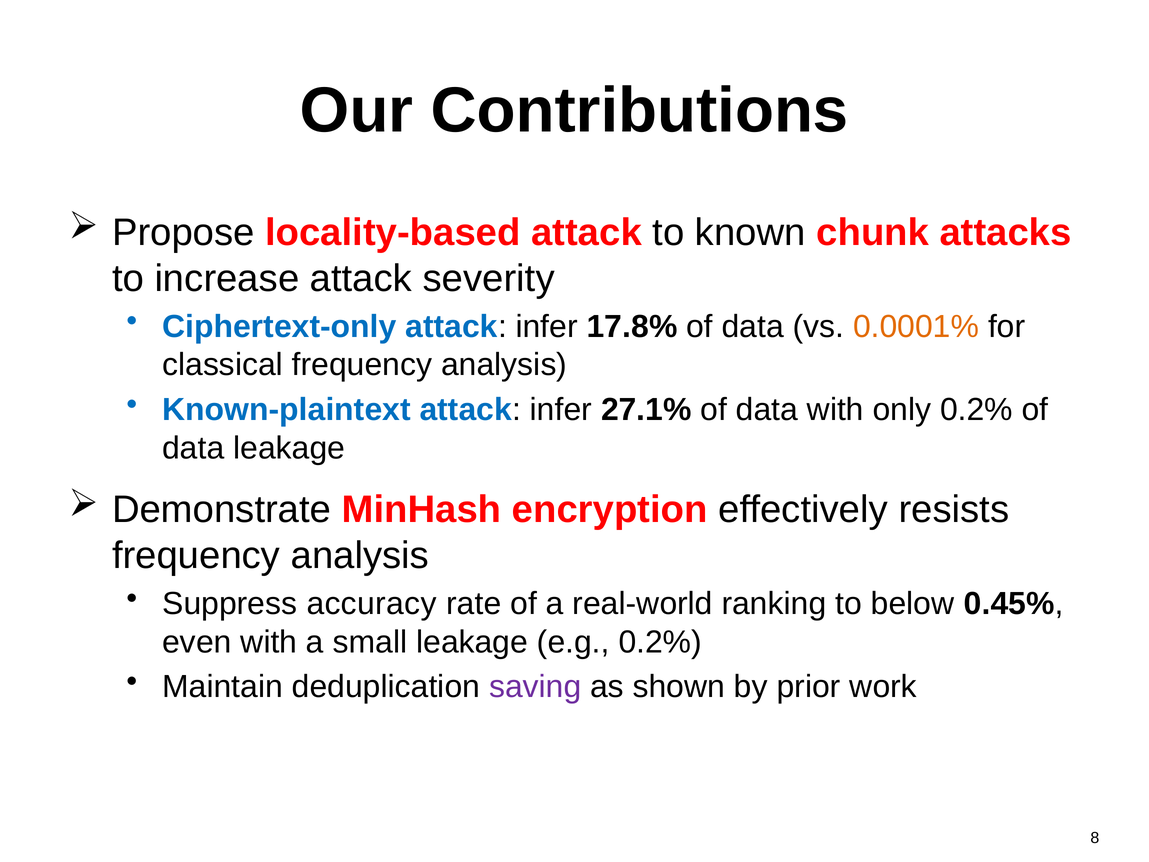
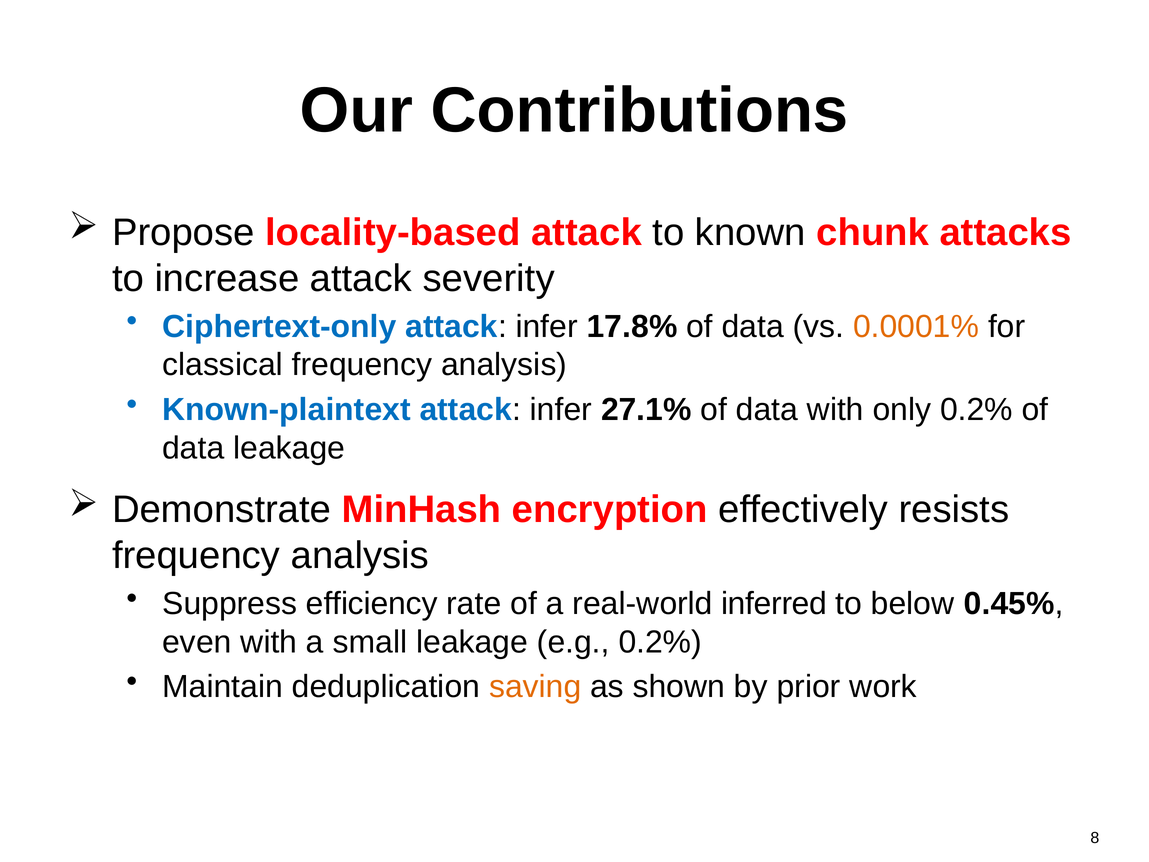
accuracy: accuracy -> efficiency (372, 604)
ranking: ranking -> inferred (774, 604)
saving colour: purple -> orange (535, 687)
